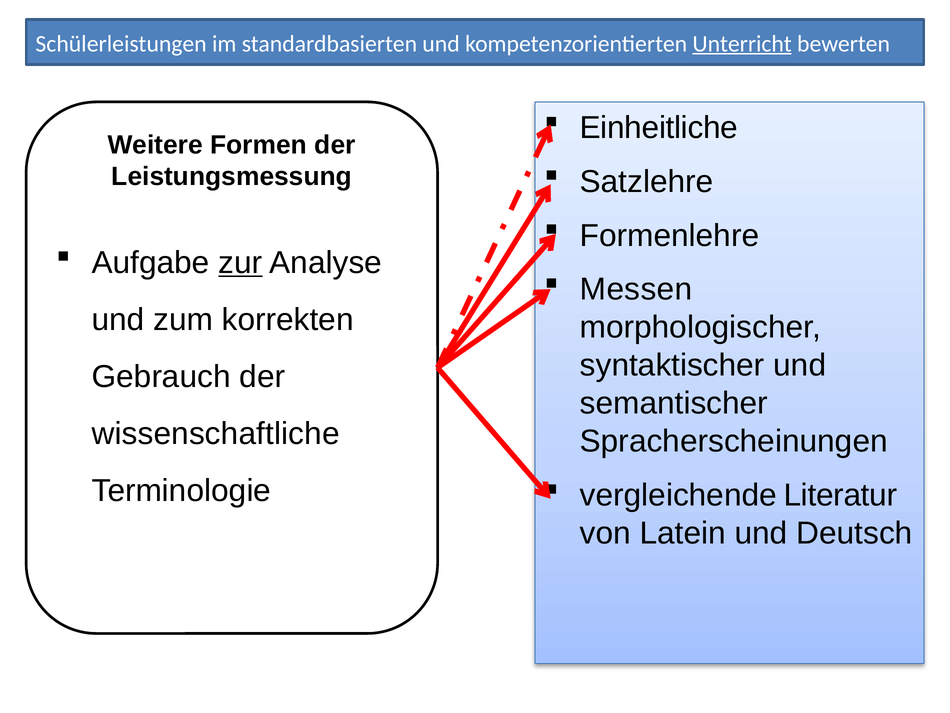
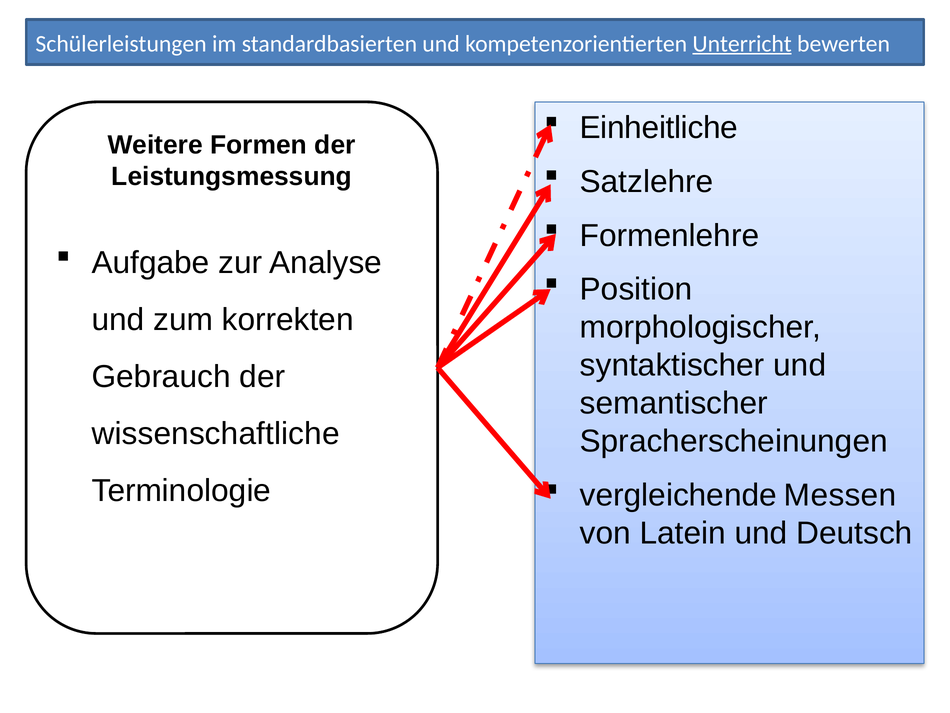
zur underline: present -> none (240, 262)
Messen: Messen -> Position (636, 289)
Literatur: Literatur -> Messen (840, 495)
